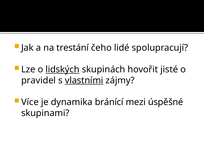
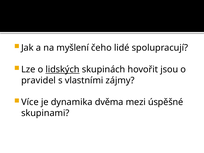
trestání: trestání -> myšlení (73, 48)
jisté: jisté -> jsou (169, 69)
vlastními underline: present -> none (84, 80)
bránící: bránící -> dvěma (109, 102)
